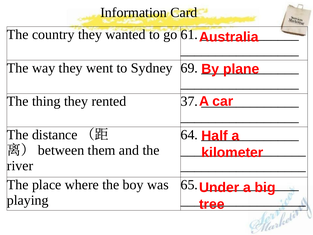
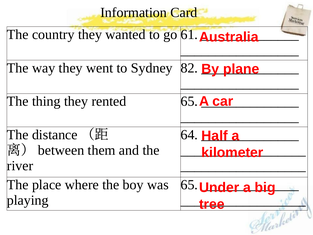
69: 69 -> 82 (189, 68)
rented 37: 37 -> 65 (189, 101)
